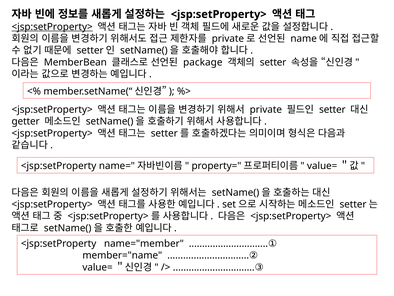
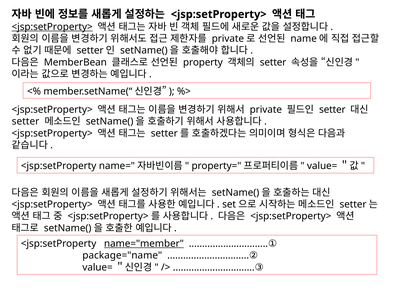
package: package -> property (203, 62)
getter: getter -> setter (26, 121)
name="member underline: none -> present (144, 243)
member="name: member="name -> package="name (122, 255)
